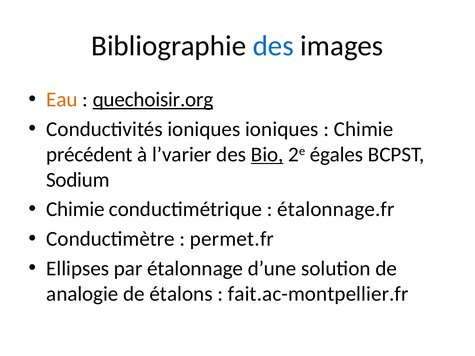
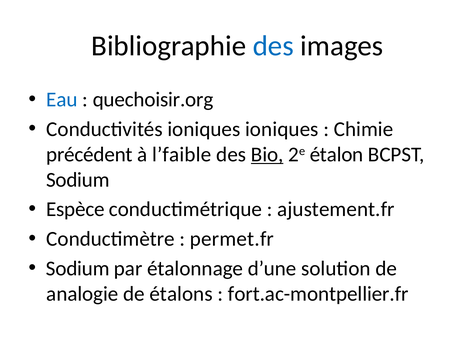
Eau colour: orange -> blue (62, 100)
quechoisir.org underline: present -> none (153, 100)
l’varier: l’varier -> l’faible (182, 155)
égales: égales -> étalon (337, 155)
Chimie: Chimie -> Espèce (75, 209)
étalonnage.fr: étalonnage.fr -> ajustement.fr (336, 209)
Ellipses: Ellipses -> Sodium (78, 269)
fait.ac-montpellier.fr: fait.ac-montpellier.fr -> fort.ac-montpellier.fr (318, 294)
